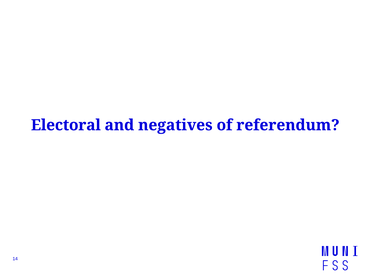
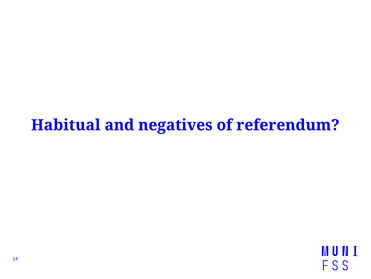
Electoral: Electoral -> Habitual (66, 125)
